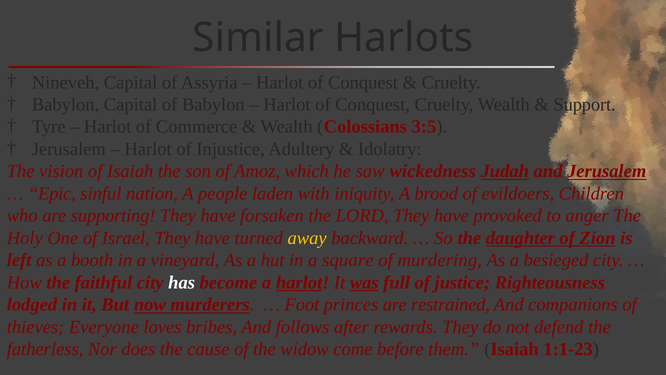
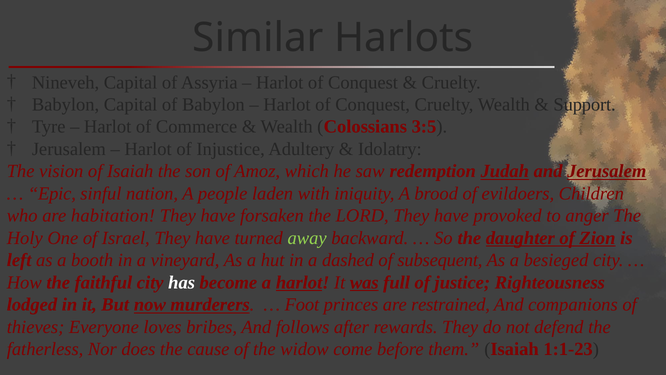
wickedness: wickedness -> redemption (433, 171)
supporting: supporting -> habitation (113, 216)
away colour: yellow -> light green (307, 238)
square: square -> dashed (348, 260)
murdering: murdering -> subsequent (440, 260)
